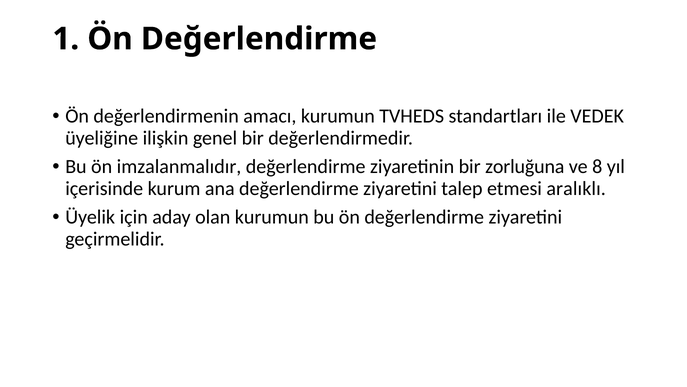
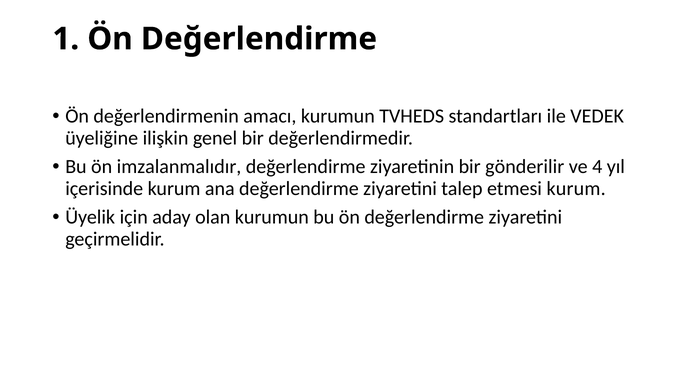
zorluğuna: zorluğuna -> gönderilir (525, 167)
8: 8 -> 4 (597, 167)
etmesi aralıklı: aralıklı -> kurum (576, 188)
